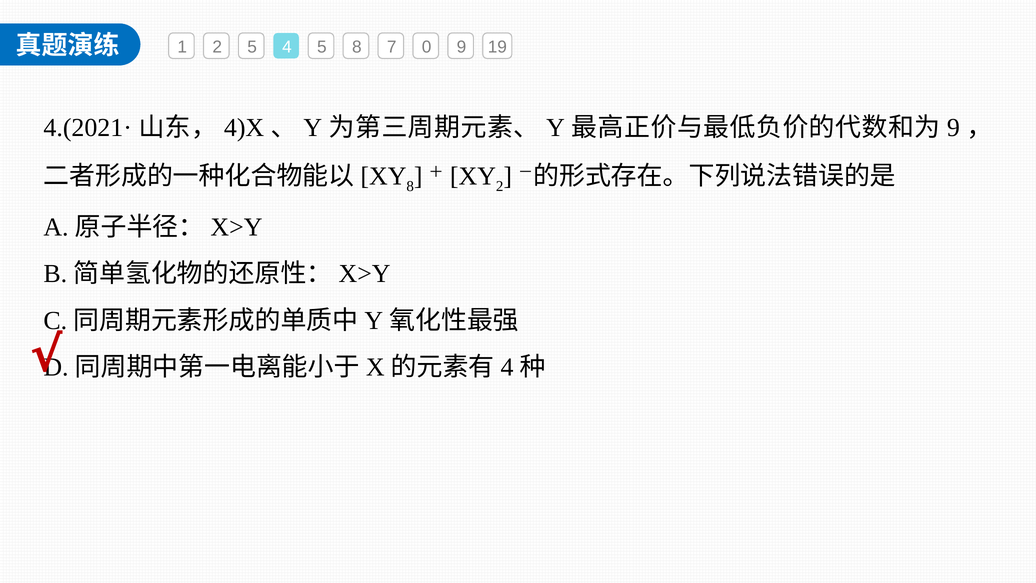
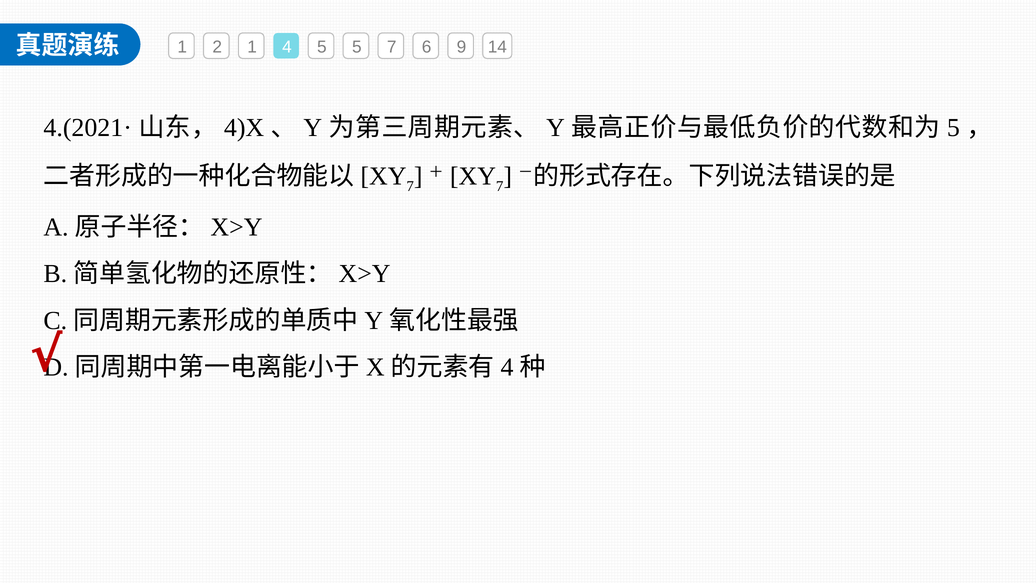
2 5: 5 -> 1 (252, 47)
5 8: 8 -> 5 (357, 47)
0: 0 -> 6 (427, 47)
19: 19 -> 14 (497, 47)
9: 9 -> 5 (953, 127)
8: 8 -> 7 (410, 186)
2: 2 -> 7 (500, 186)
